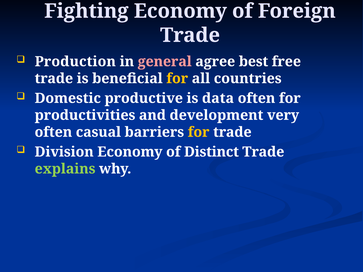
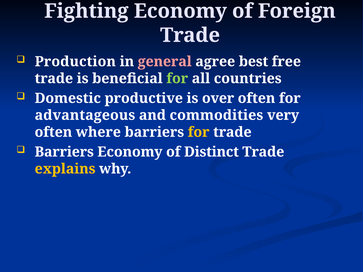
for colour: yellow -> light green (177, 79)
data: data -> over (218, 98)
productivities: productivities -> advantageous (85, 115)
development: development -> commodities (216, 115)
casual: casual -> where (98, 132)
Division: Division -> Barriers (64, 152)
explains colour: light green -> yellow (65, 169)
